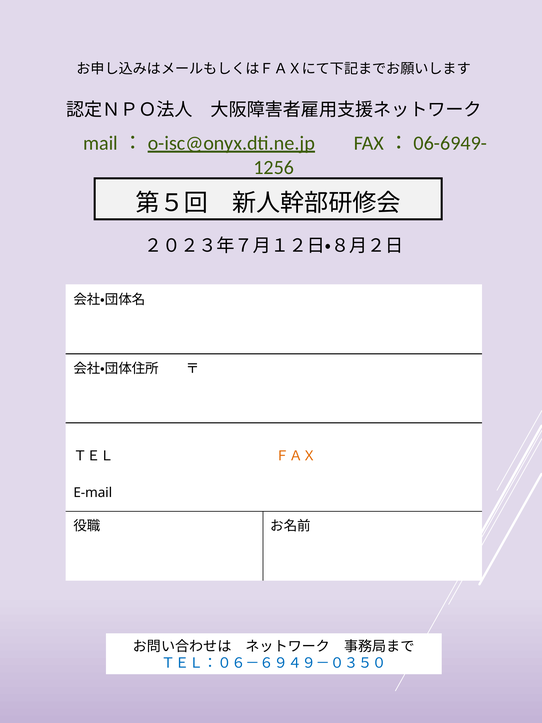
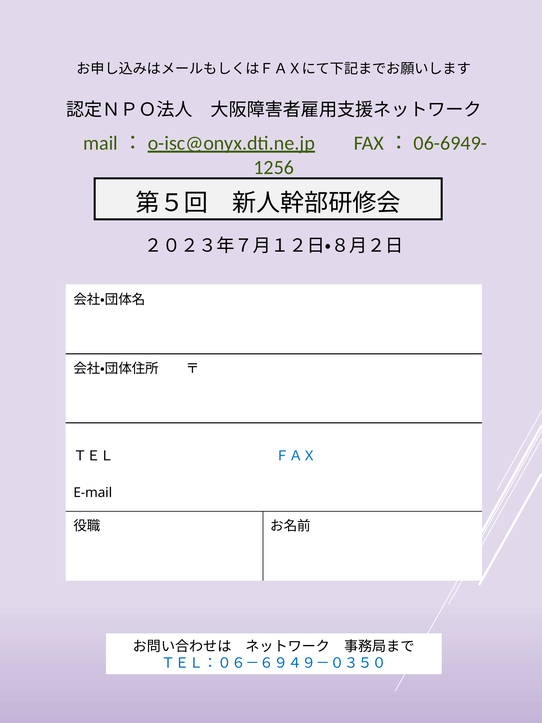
ＦＡＸ colour: orange -> blue (296, 456)
